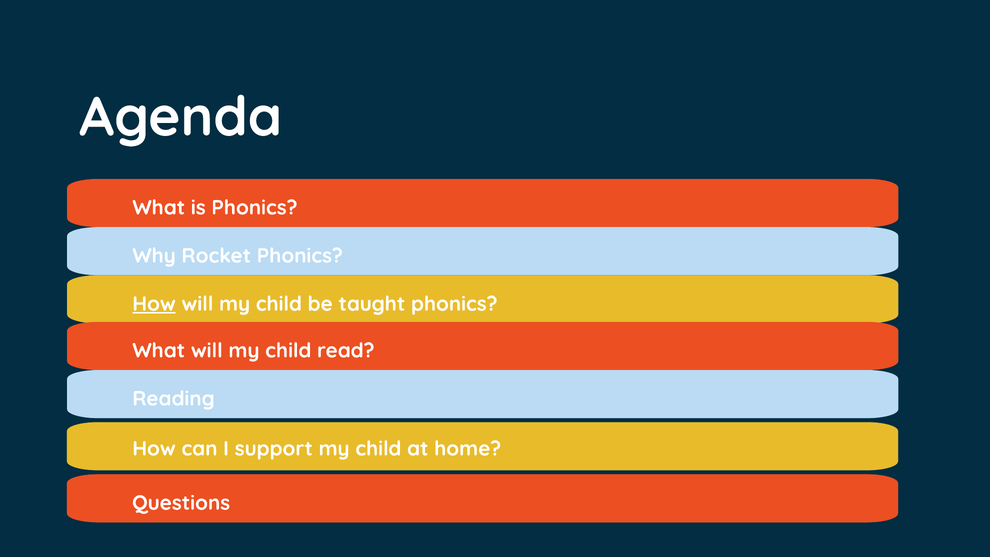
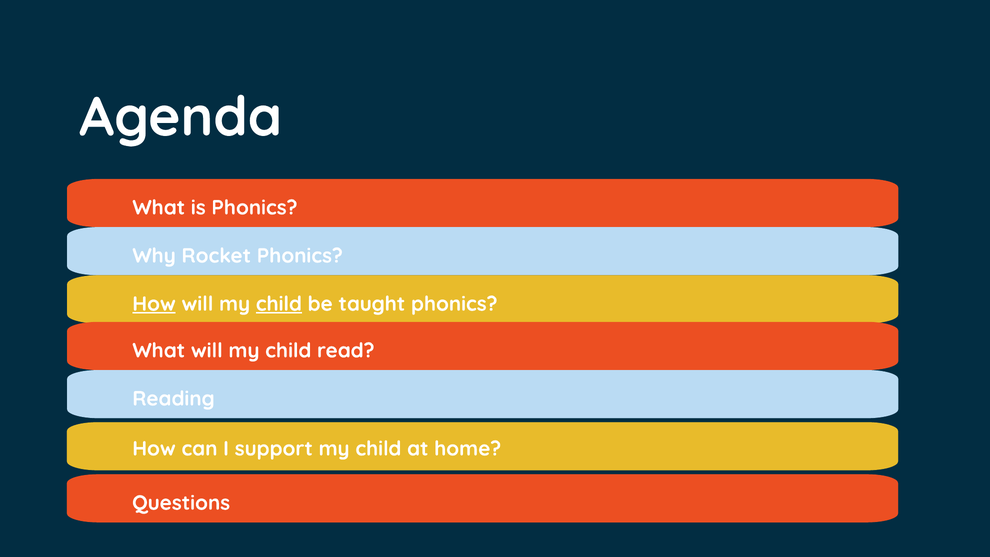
child underline: none -> present (279, 304)
